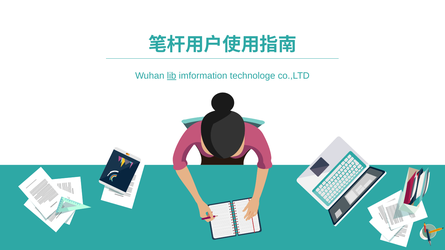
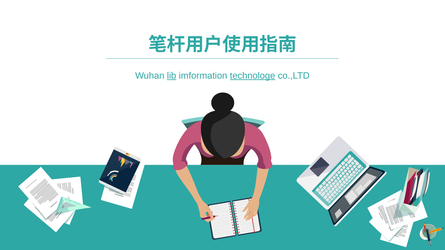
technologe underline: none -> present (253, 76)
